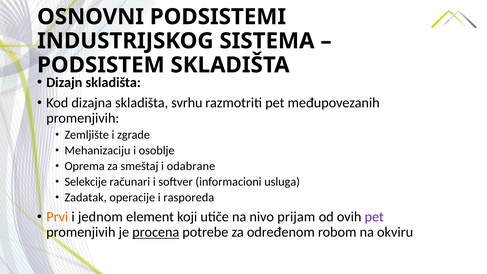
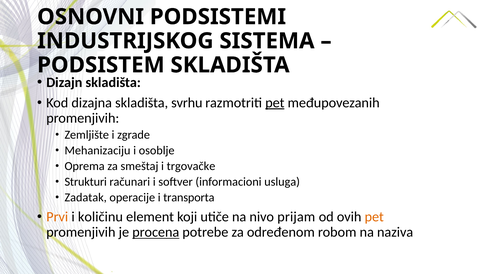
pet underline: none -> present (275, 103)
odabrane: odabrane -> trgovačke (191, 166)
Selekcije: Selekcije -> Strukturi (86, 182)
rasporeda: rasporeda -> transporta (189, 198)
jednom: jednom -> količinu (100, 217)
pet colour: purple -> orange (374, 217)
okviru: okviru -> naziva (395, 232)
